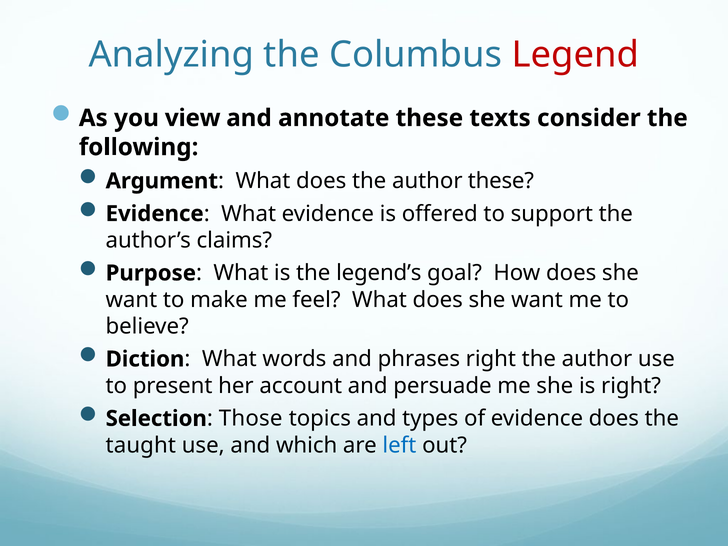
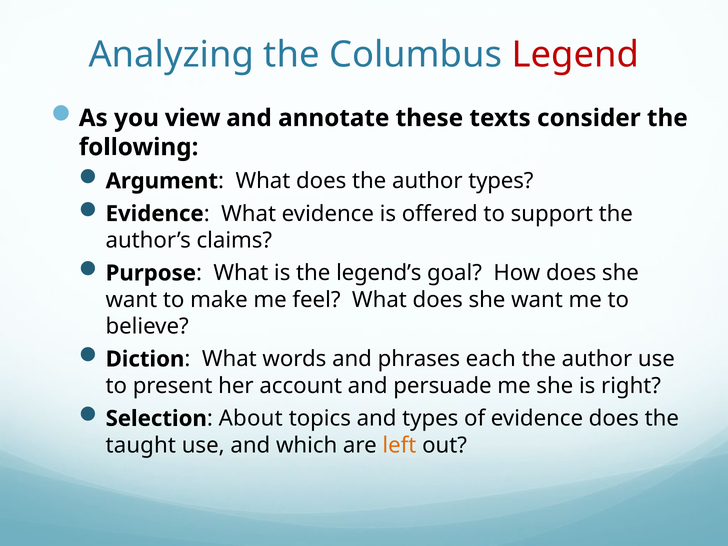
author these: these -> types (501, 181)
phrases right: right -> each (491, 359)
Those: Those -> About (251, 419)
left colour: blue -> orange (399, 445)
